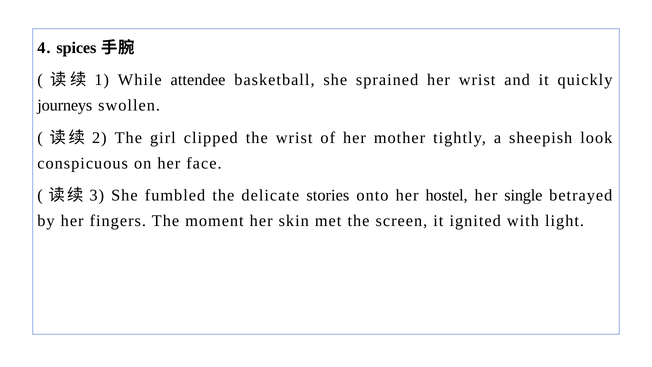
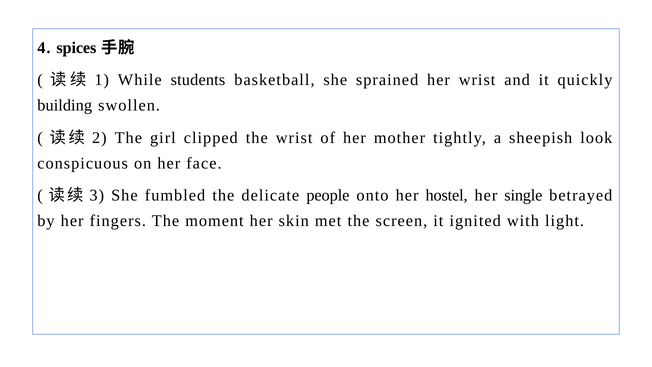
attendee: attendee -> students (198, 80)
journeys: journeys -> building (65, 105)
stories: stories -> people (328, 195)
